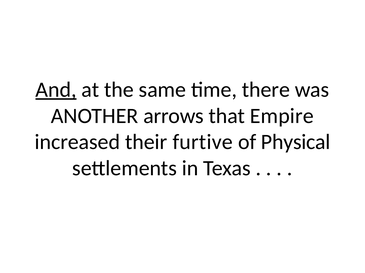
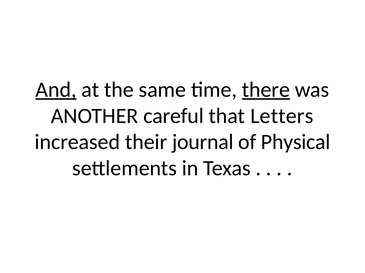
there underline: none -> present (266, 90)
arrows: arrows -> careful (174, 116)
Empire: Empire -> Letters (282, 116)
furtive: furtive -> journal (203, 142)
